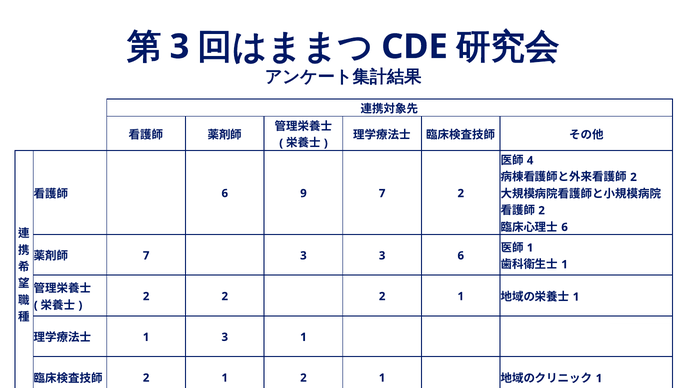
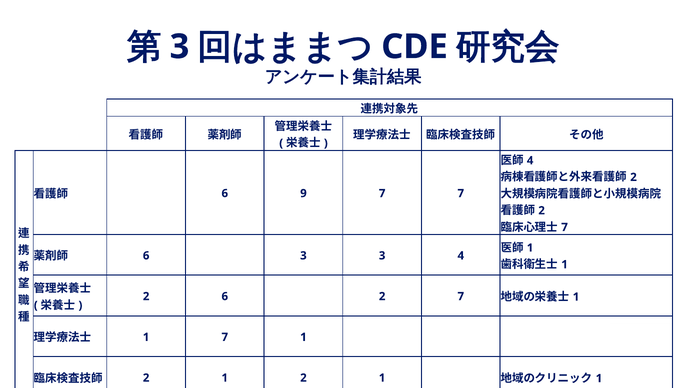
7 2: 2 -> 7 (461, 193)
6: 6 -> 7 (565, 227)
7: 7 -> 6 (146, 255)
3 6: 6 -> 4 (461, 255)
2: 2 -> 6 (225, 296)
1: 1 -> 7 (461, 296)
1 3: 3 -> 7 (225, 337)
